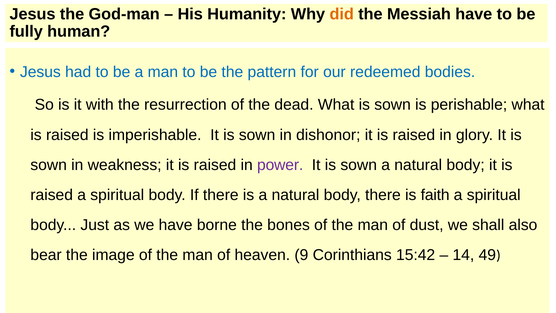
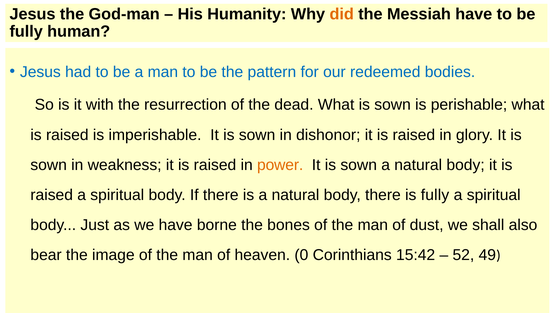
power colour: purple -> orange (280, 165)
is faith: faith -> fully (435, 195)
9: 9 -> 0 (301, 255)
14: 14 -> 52 (463, 255)
